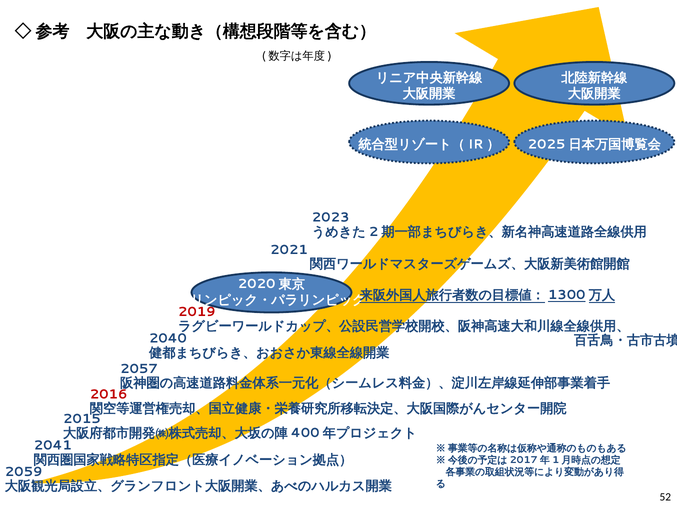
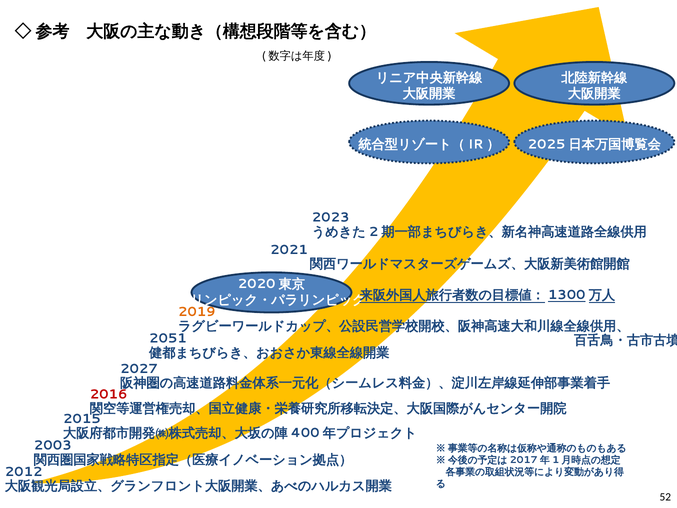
2019 colour: red -> orange (197, 312)
2040: 2040 -> 2051 (168, 338)
2057: 2057 -> 2027 (139, 369)
2041: 2041 -> 2003 (53, 445)
2059: 2059 -> 2012 (24, 472)
